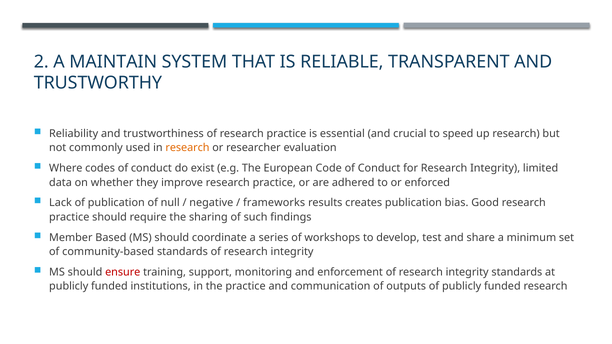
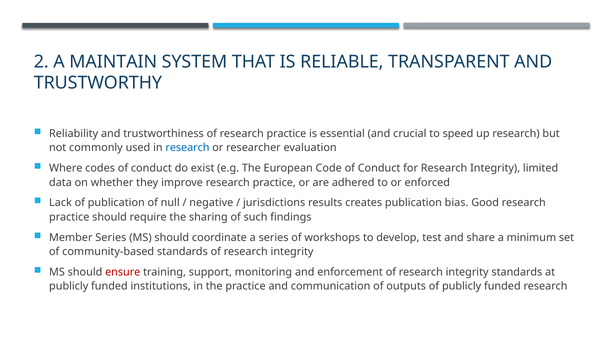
research colour: orange -> blue (187, 148)
frameworks: frameworks -> jurisdictions (274, 203)
Member Based: Based -> Series (111, 238)
